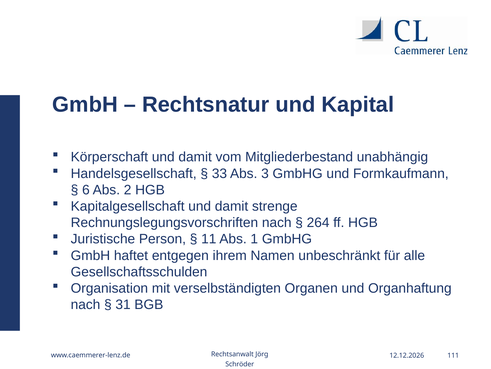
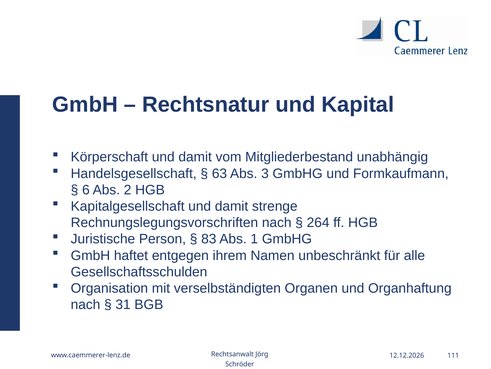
33: 33 -> 63 (219, 173)
11: 11 -> 83 (209, 239)
